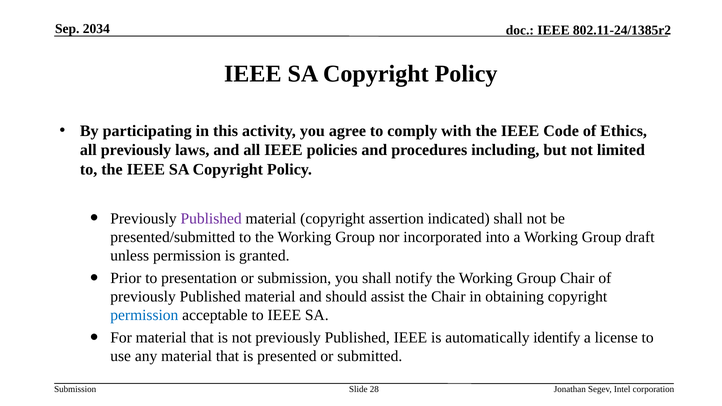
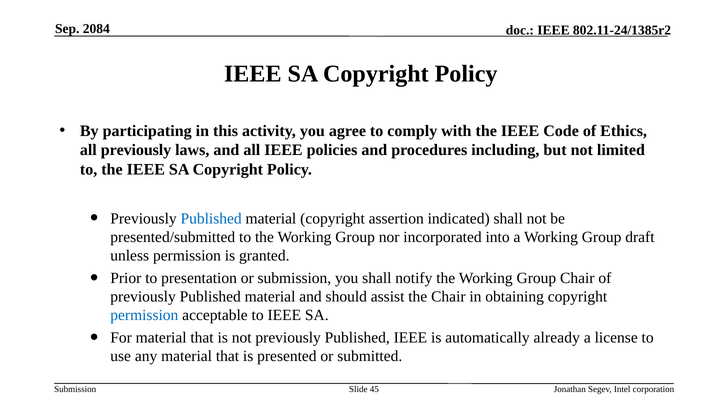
2034: 2034 -> 2084 (96, 29)
Published colour: purple -> blue (211, 218)
identify: identify -> already (557, 338)
28: 28 -> 45 (374, 390)
